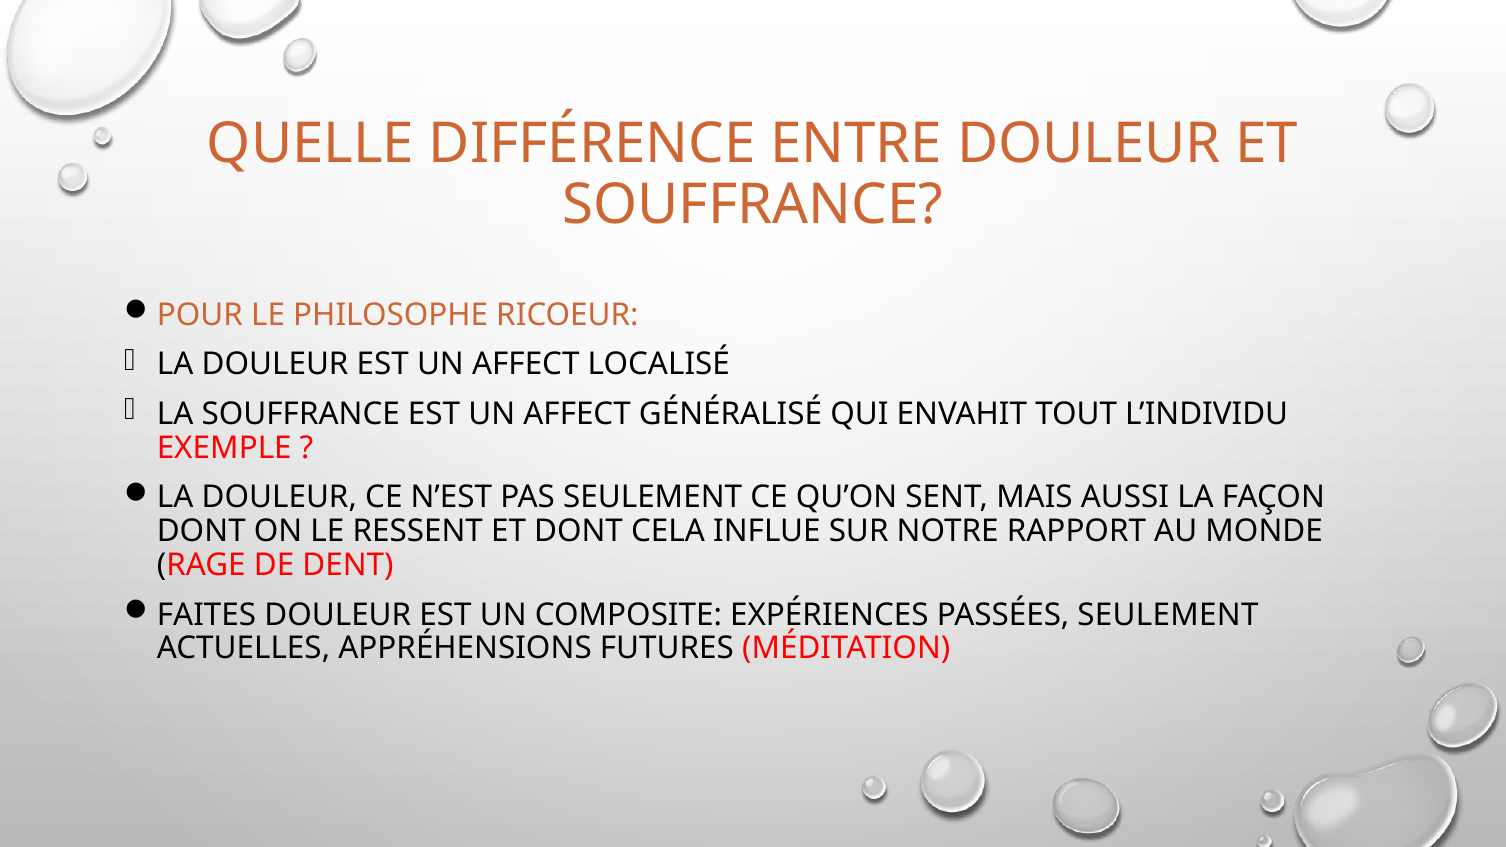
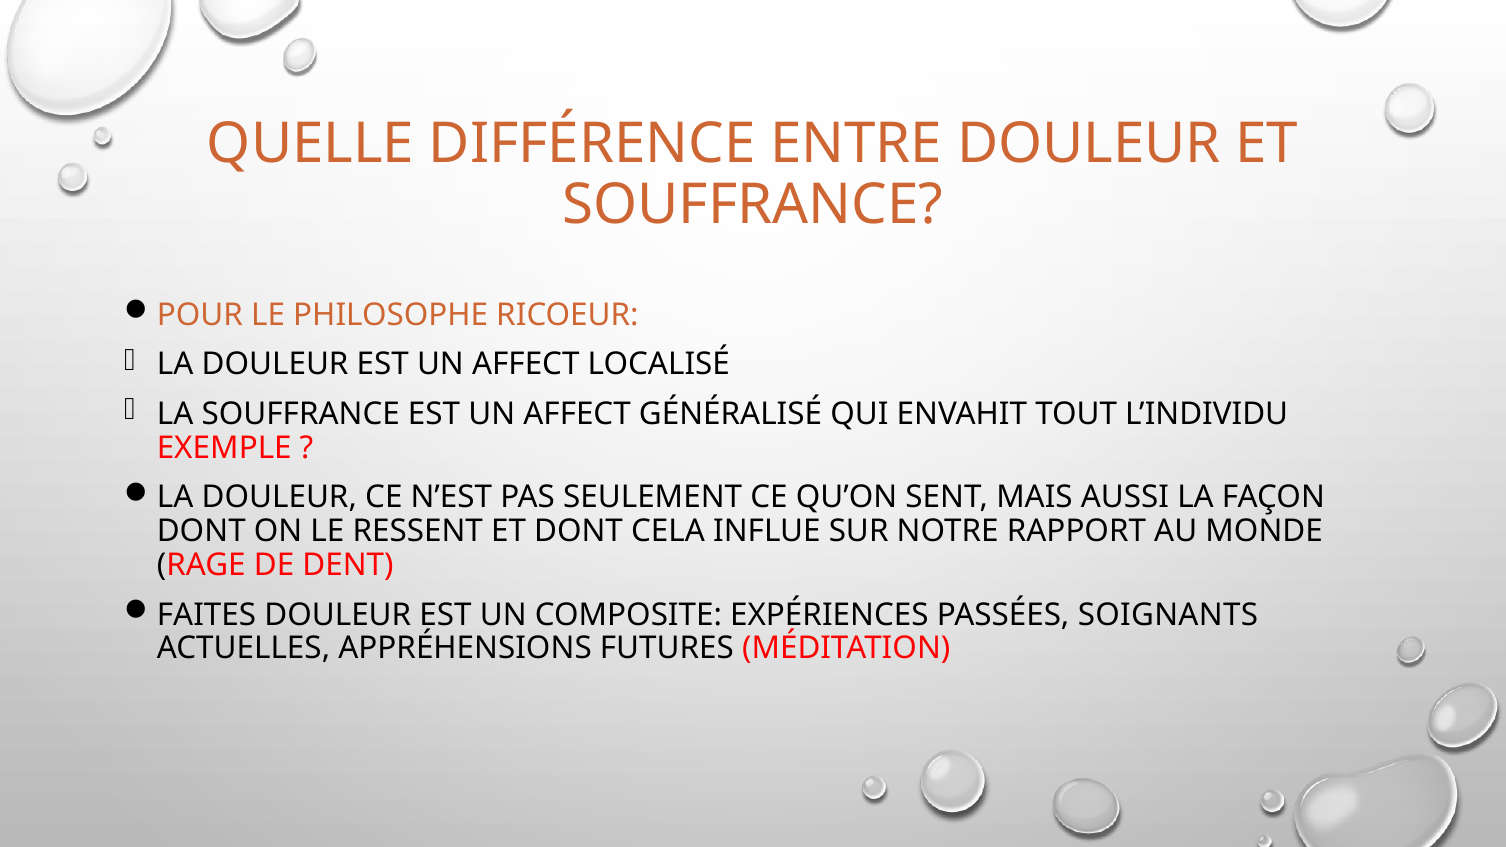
PASSÉES SEULEMENT: SEULEMENT -> SOIGNANTS (1168, 615)
